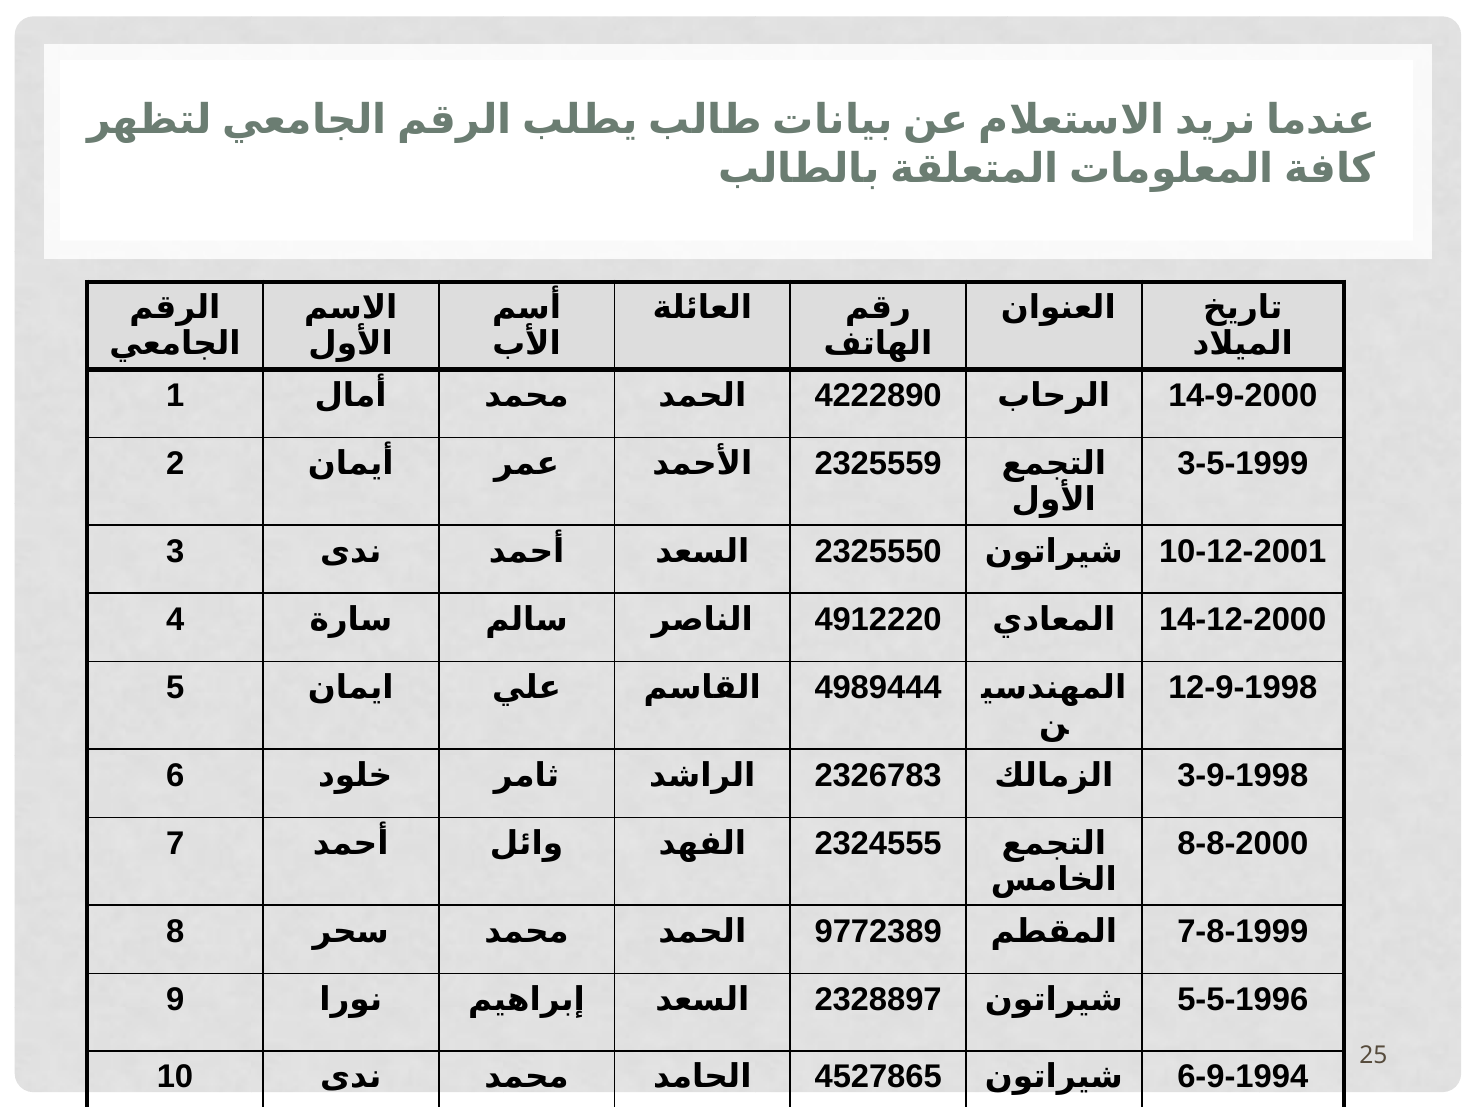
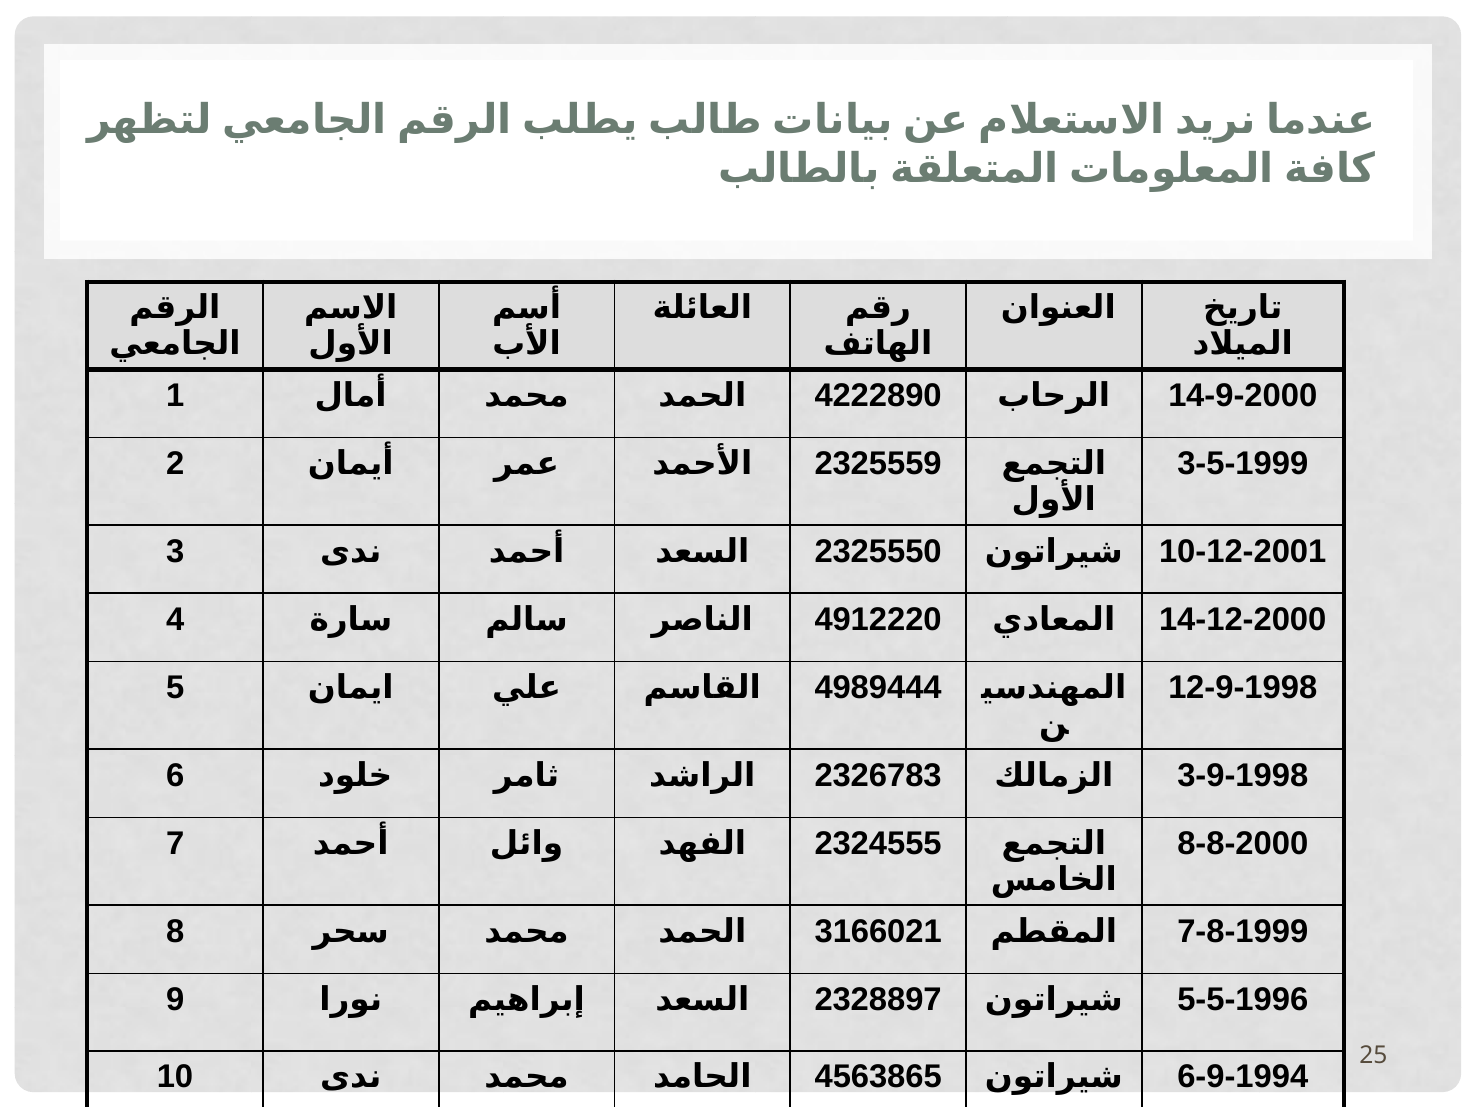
9772389: 9772389 -> 3166021 (878, 931)
4527865: 4527865 -> 4563865 (878, 1077)
